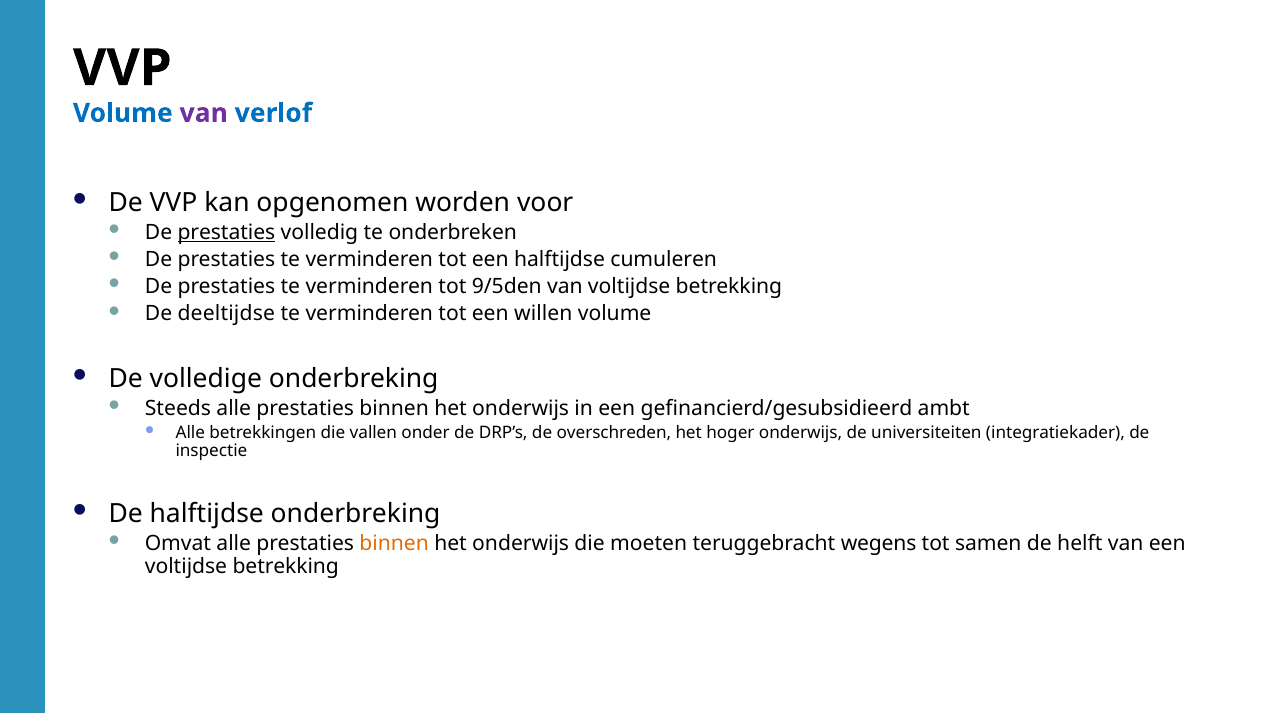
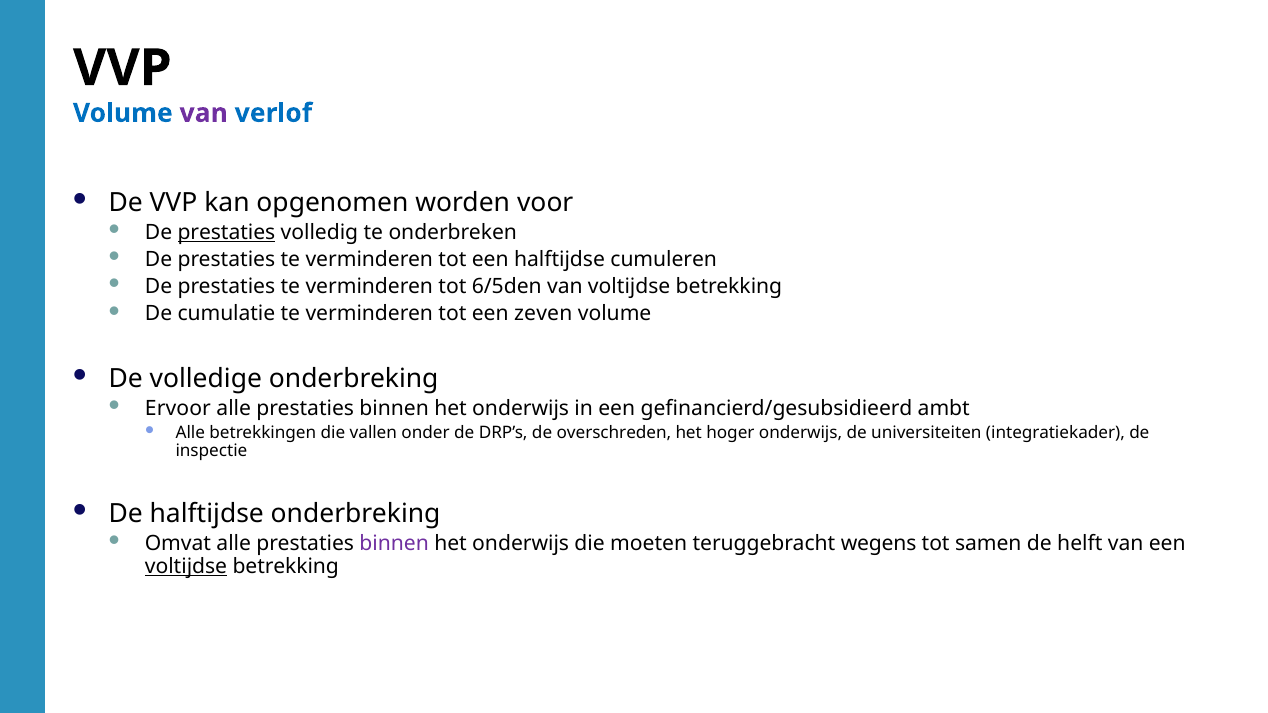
9/5den: 9/5den -> 6/5den (507, 287)
deeltijdse: deeltijdse -> cumulatie (226, 314)
willen: willen -> zeven (543, 314)
Steeds: Steeds -> Ervoor (178, 408)
binnen colour: orange -> purple (394, 544)
voltijdse underline: none -> present (186, 567)
